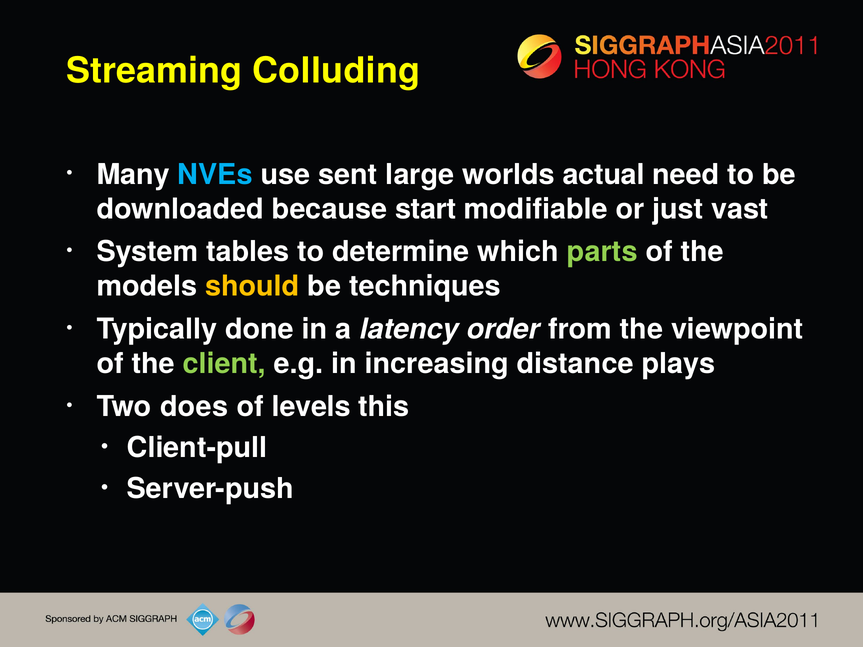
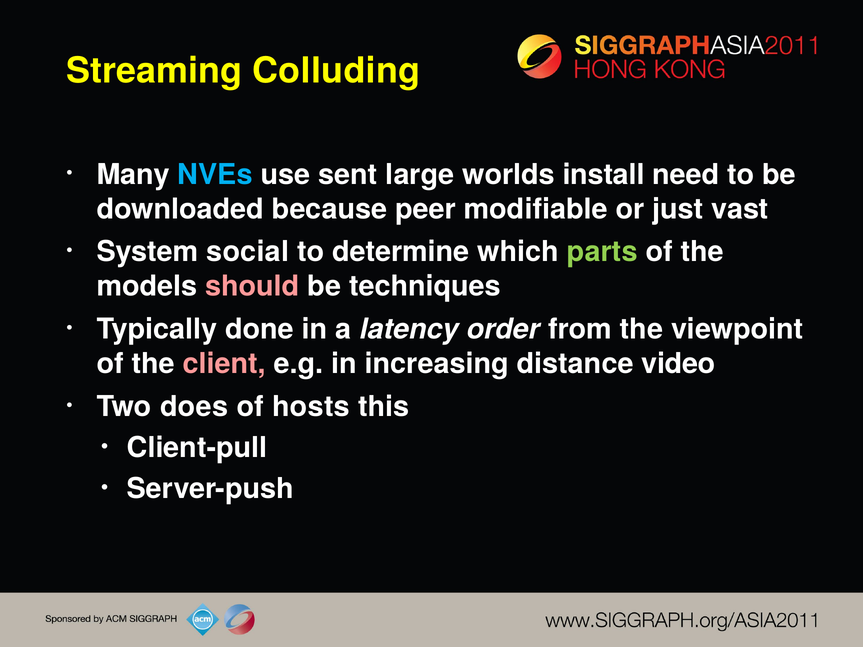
actual: actual -> install (604, 175)
start: start -> peer (425, 209)
tables: tables -> social (248, 252)
should colour: yellow -> pink (252, 287)
client colour: light green -> pink (224, 364)
plays: plays -> video (678, 364)
levels: levels -> hosts (311, 407)
